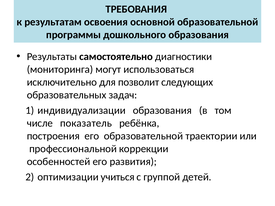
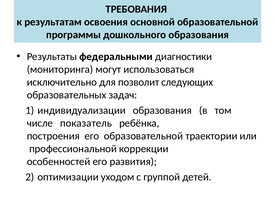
самостоятельно: самостоятельно -> федеральными (116, 57)
учиться: учиться -> уходом (118, 177)
